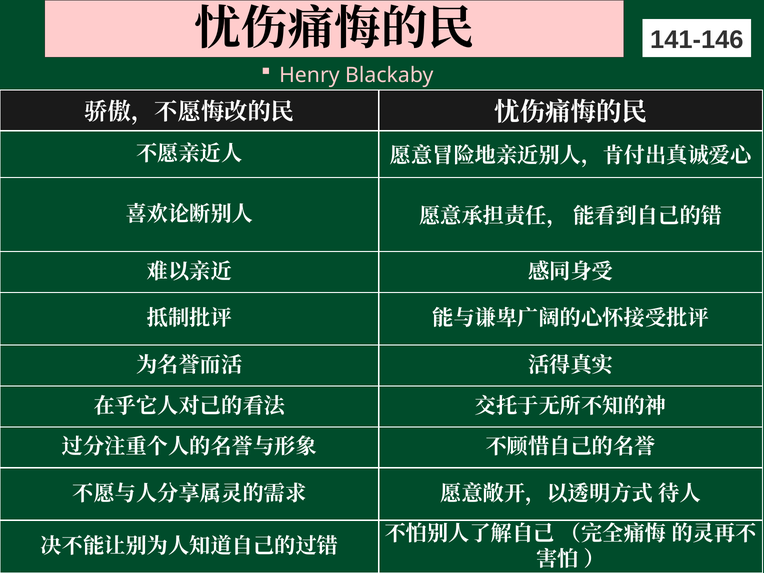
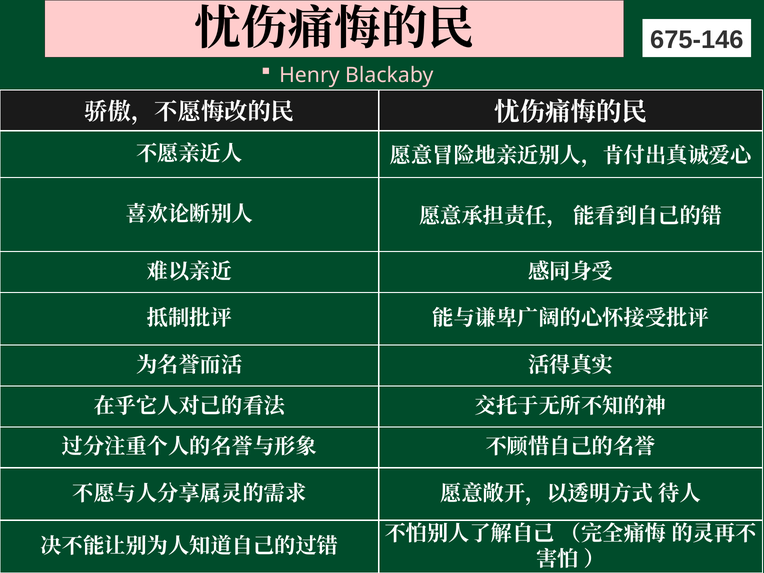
141-146: 141-146 -> 675-146 (697, 40)
